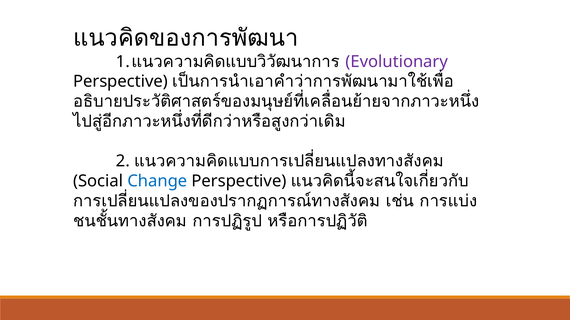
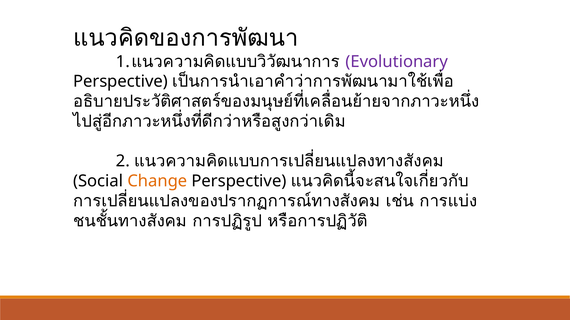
Change colour: blue -> orange (157, 181)
